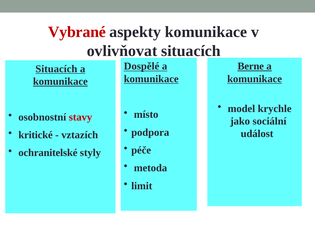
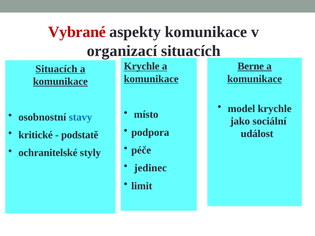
ovlivňovat: ovlivňovat -> organizací (122, 51)
Dospělé: Dospělé -> Krychle (142, 66)
stavy colour: red -> blue (81, 117)
vztazích: vztazích -> podstatě (80, 135)
metoda: metoda -> jedinec (150, 168)
